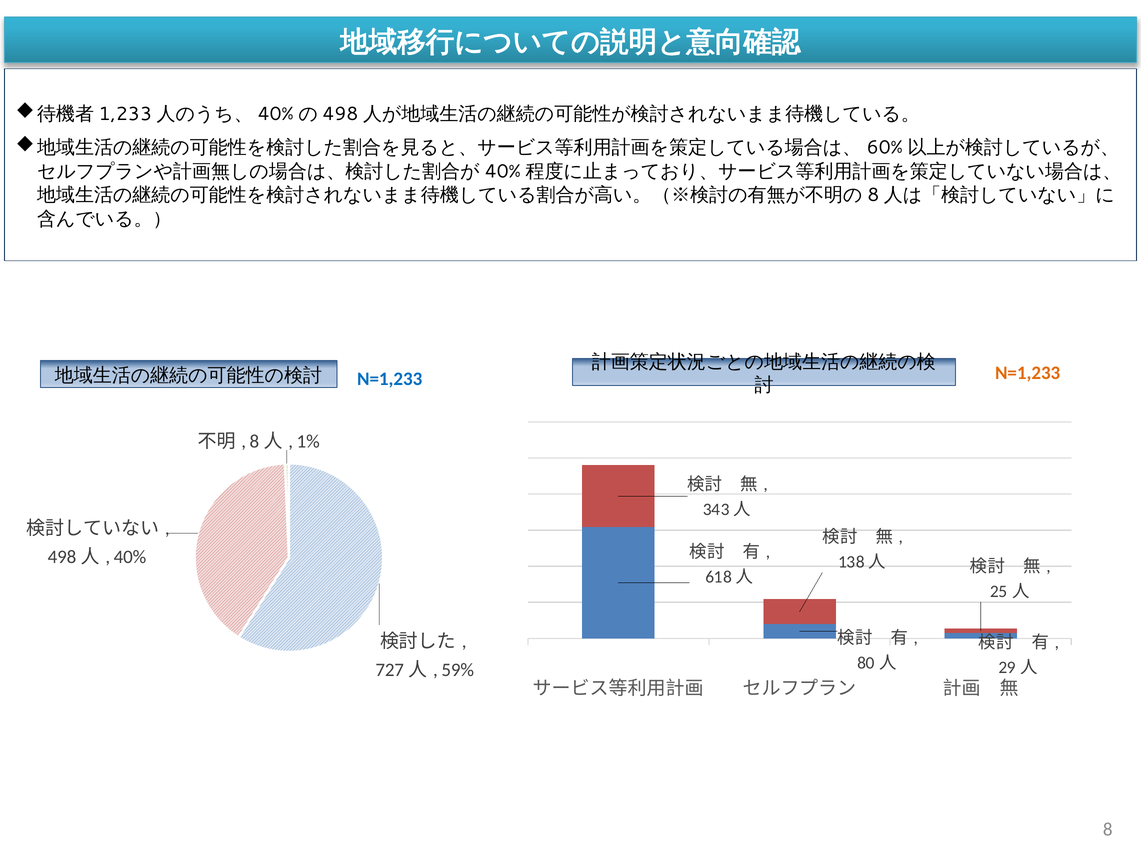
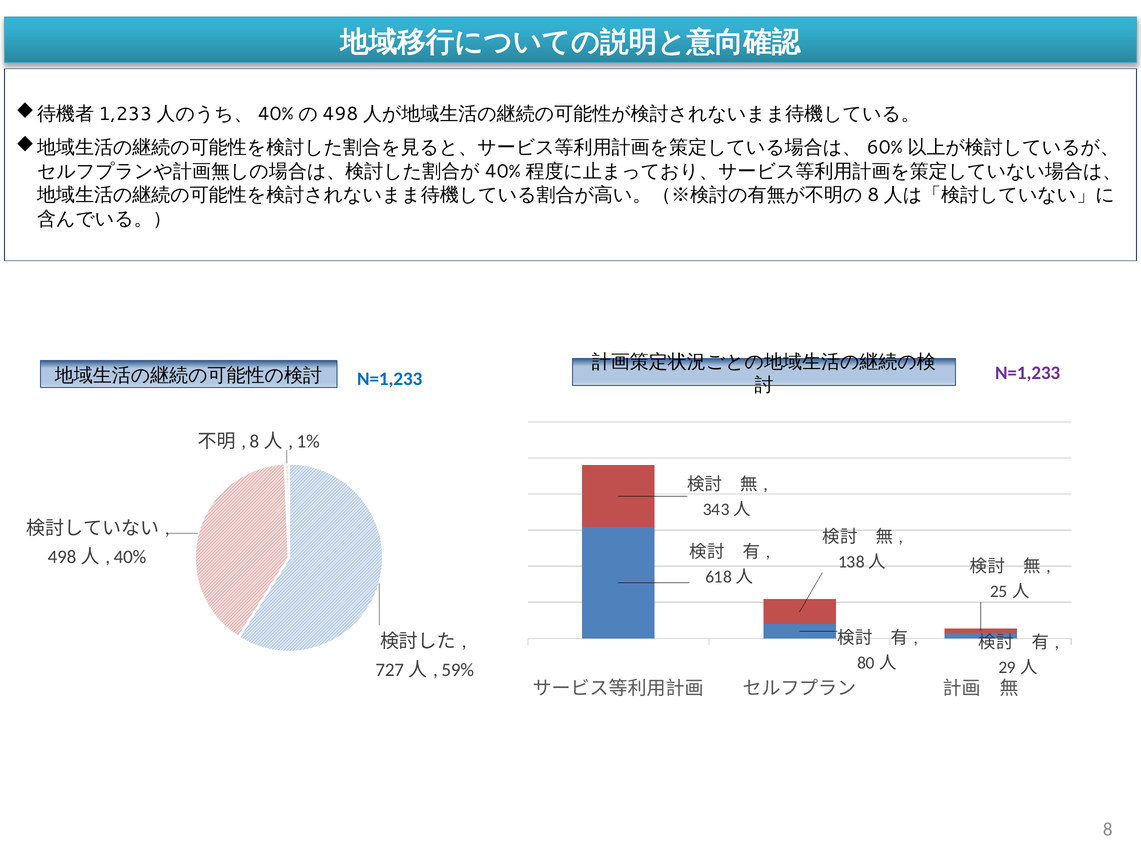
N=1,233 colour: orange -> purple (1028, 373)
